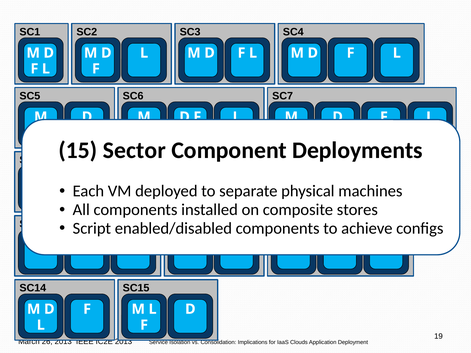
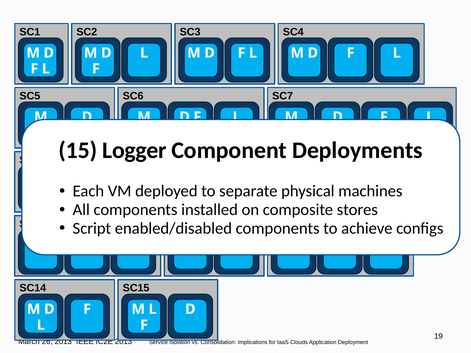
Sector: Sector -> Logger (135, 150)
